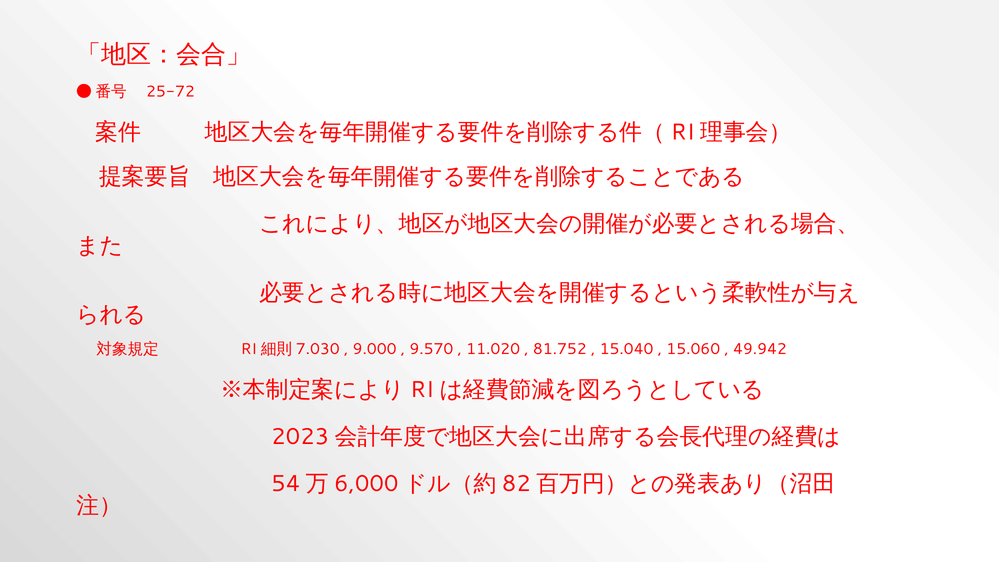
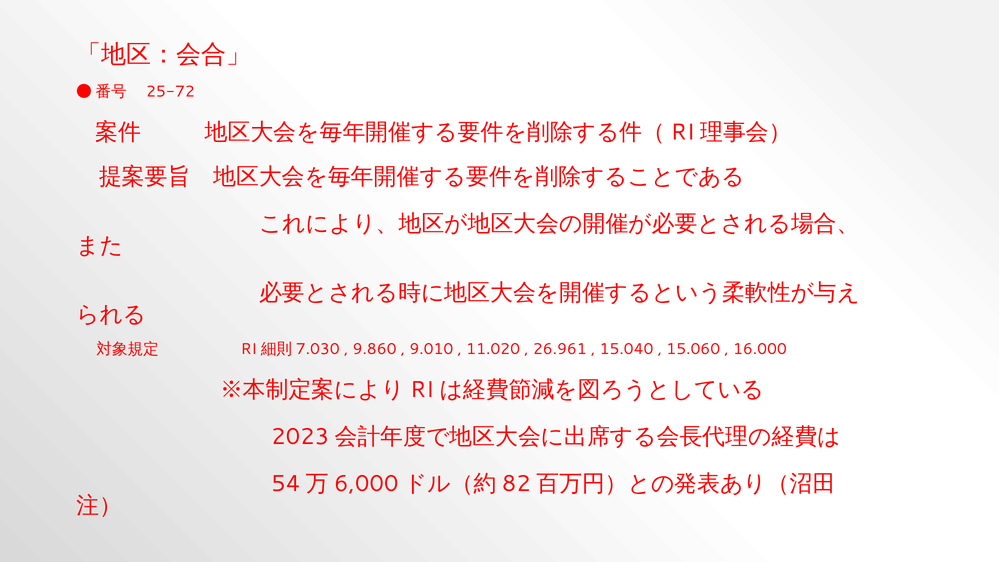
9.000: 9.000 -> 9.860 (375, 349)
9.570: 9.570 -> 9.010 (431, 349)
81.752: 81.752 -> 26.961 (560, 349)
49.942: 49.942 -> 16.000 (760, 349)
